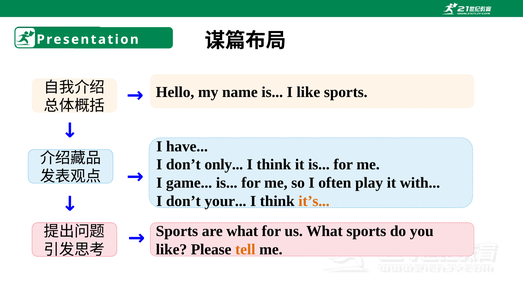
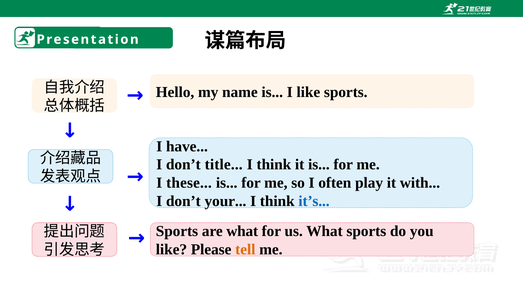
only: only -> title (224, 165)
game: game -> these (189, 183)
it’s colour: orange -> blue (314, 201)
